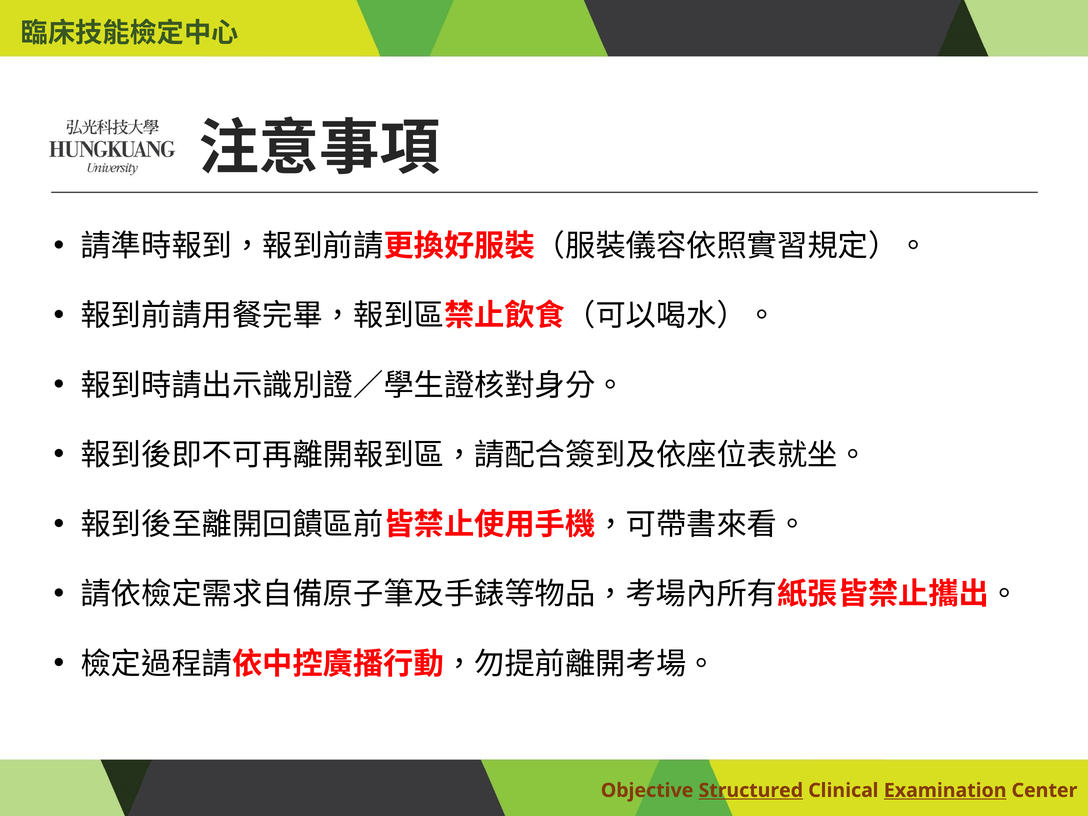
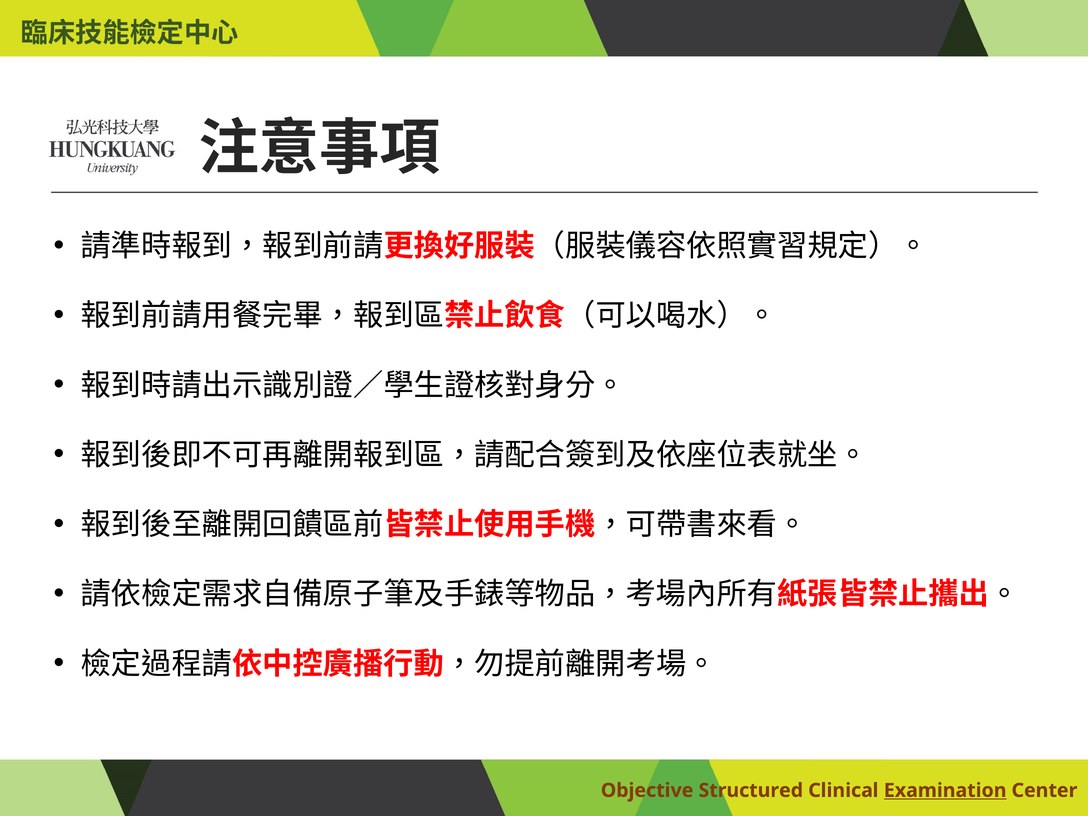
Structured underline: present -> none (751, 790)
